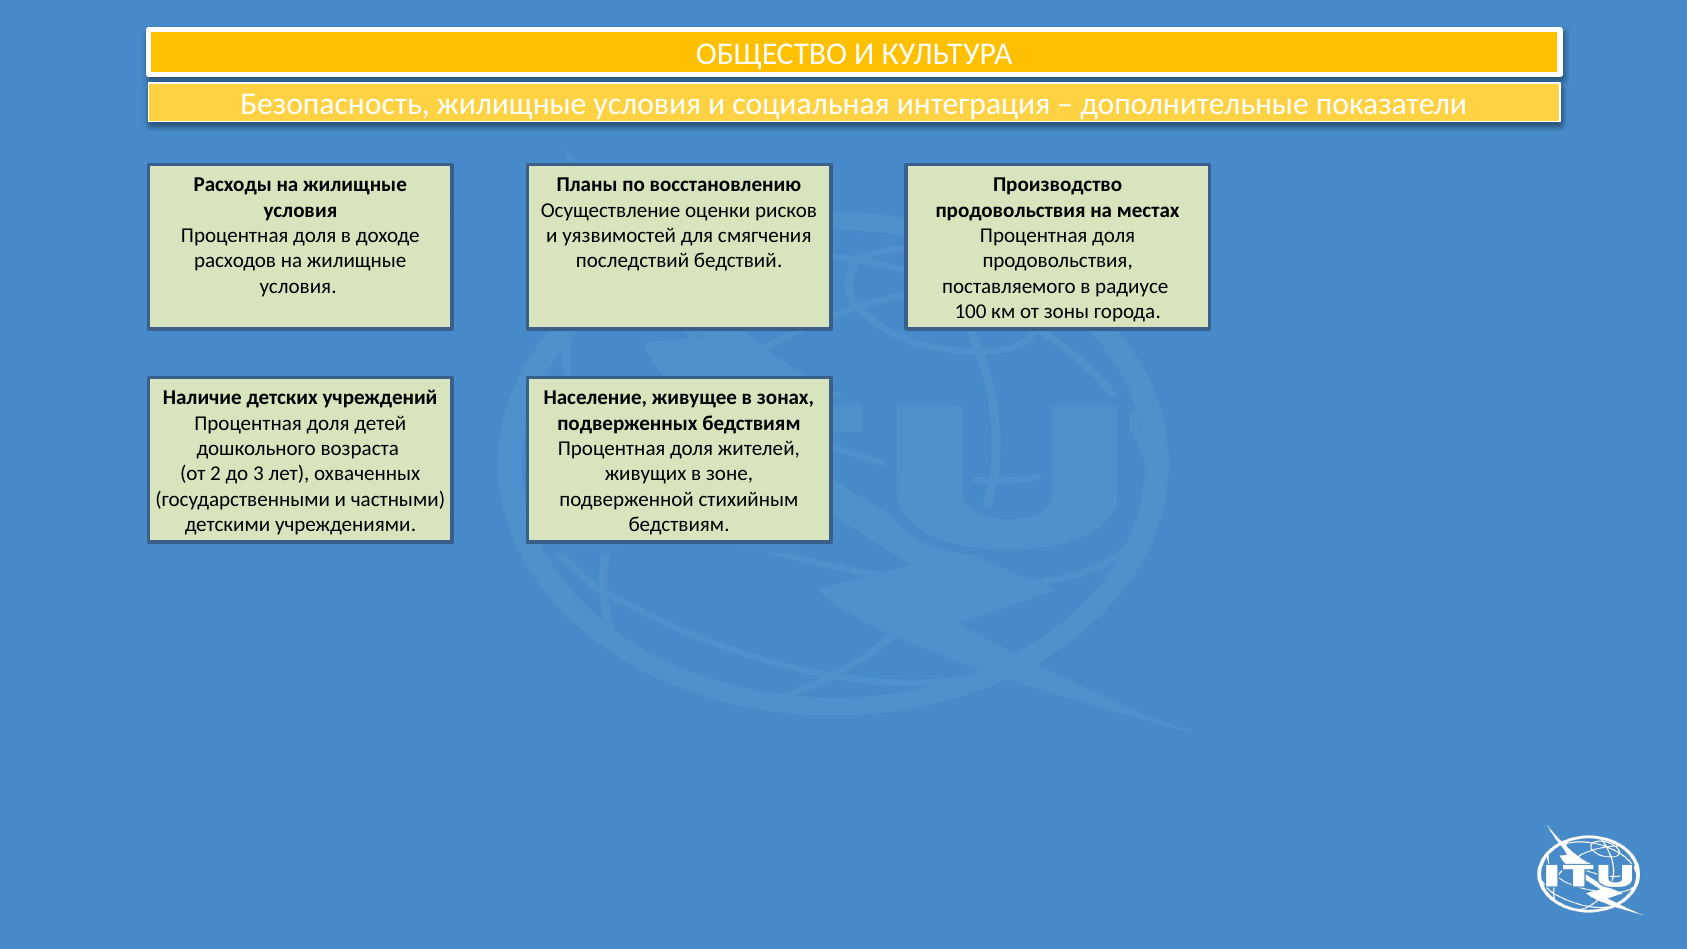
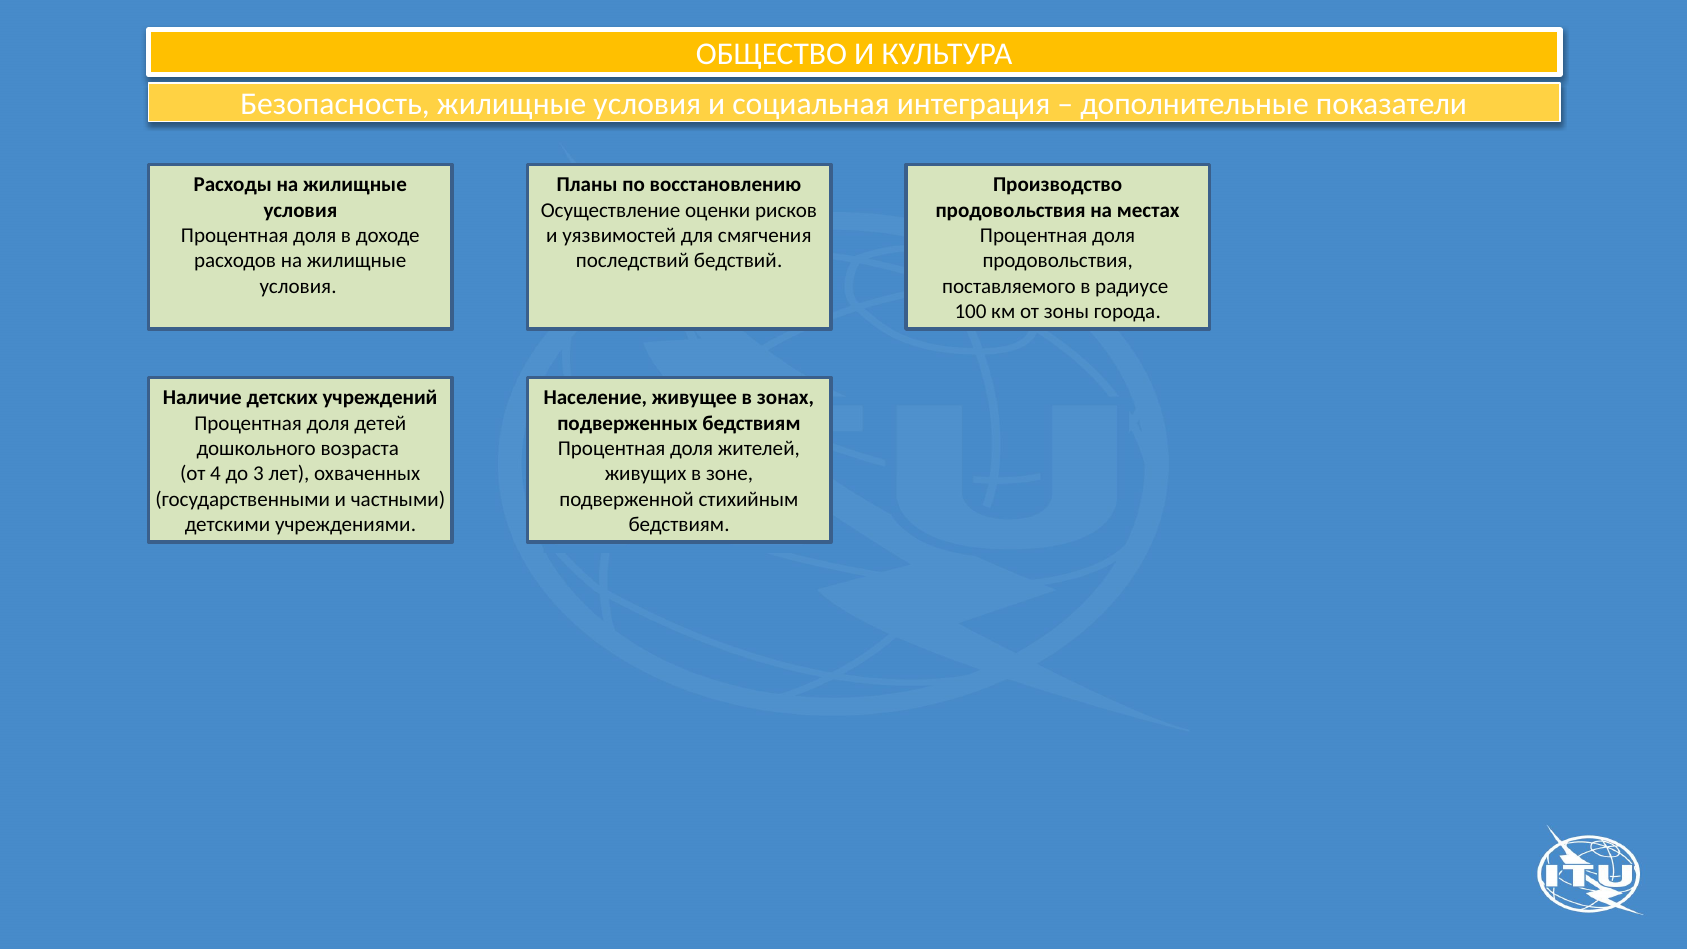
2: 2 -> 4 (216, 474)
